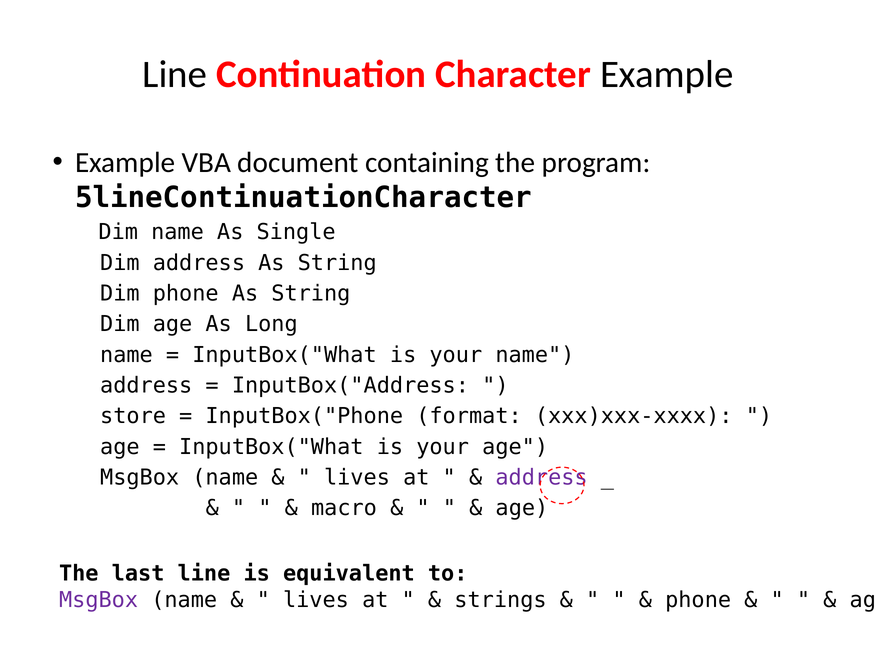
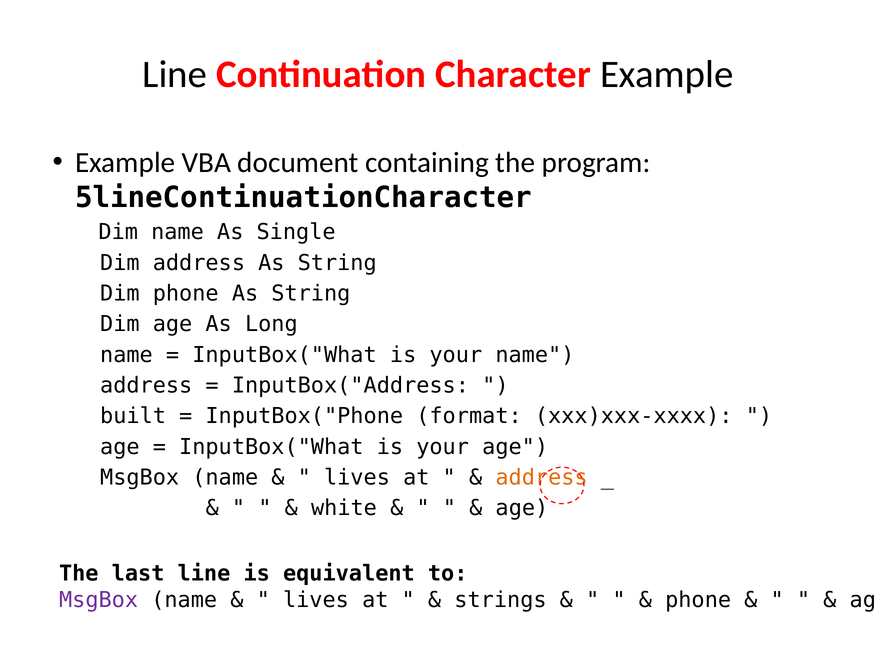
store: store -> built (133, 416)
address colour: purple -> orange (542, 478)
macro: macro -> white (344, 508)
